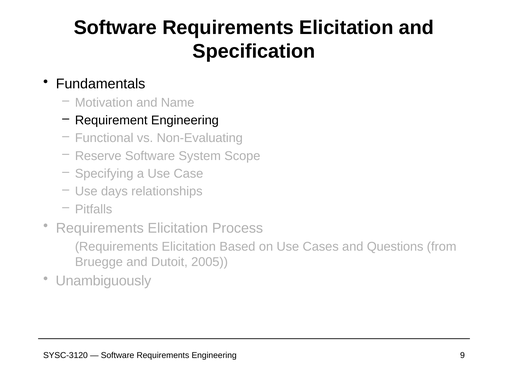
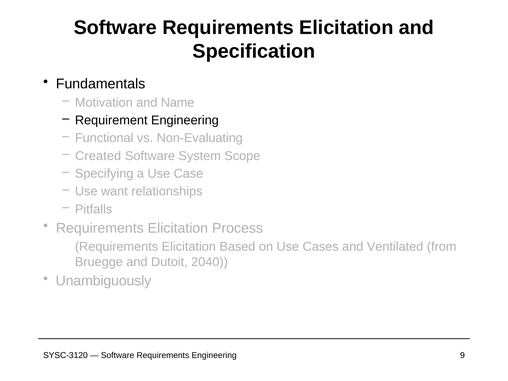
Reserve: Reserve -> Created (98, 156)
days: days -> want (114, 191)
Questions: Questions -> Ventilated (395, 247)
2005: 2005 -> 2040 (210, 262)
